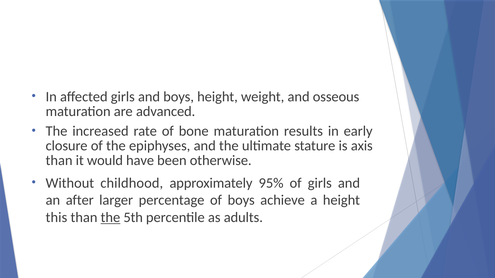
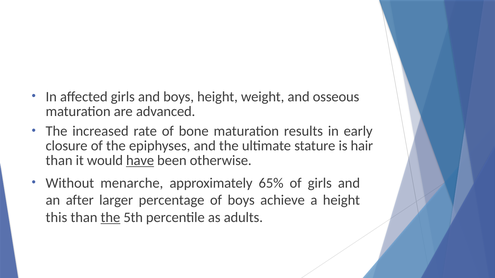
axis: axis -> hair (362, 146)
have underline: none -> present (140, 161)
childhood: childhood -> menarche (132, 183)
95%: 95% -> 65% (271, 183)
